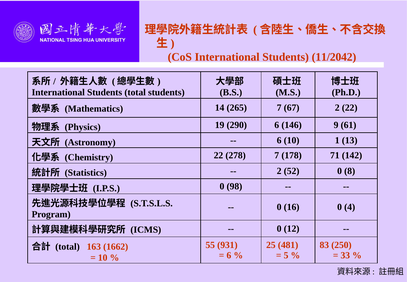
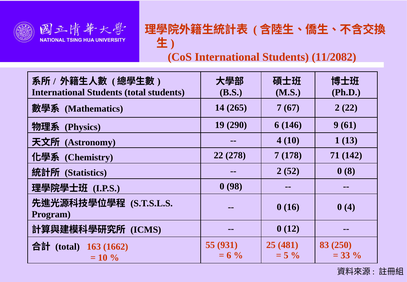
11/2042: 11/2042 -> 11/2082 (334, 57)
6: 6 -> 4 (279, 140)
